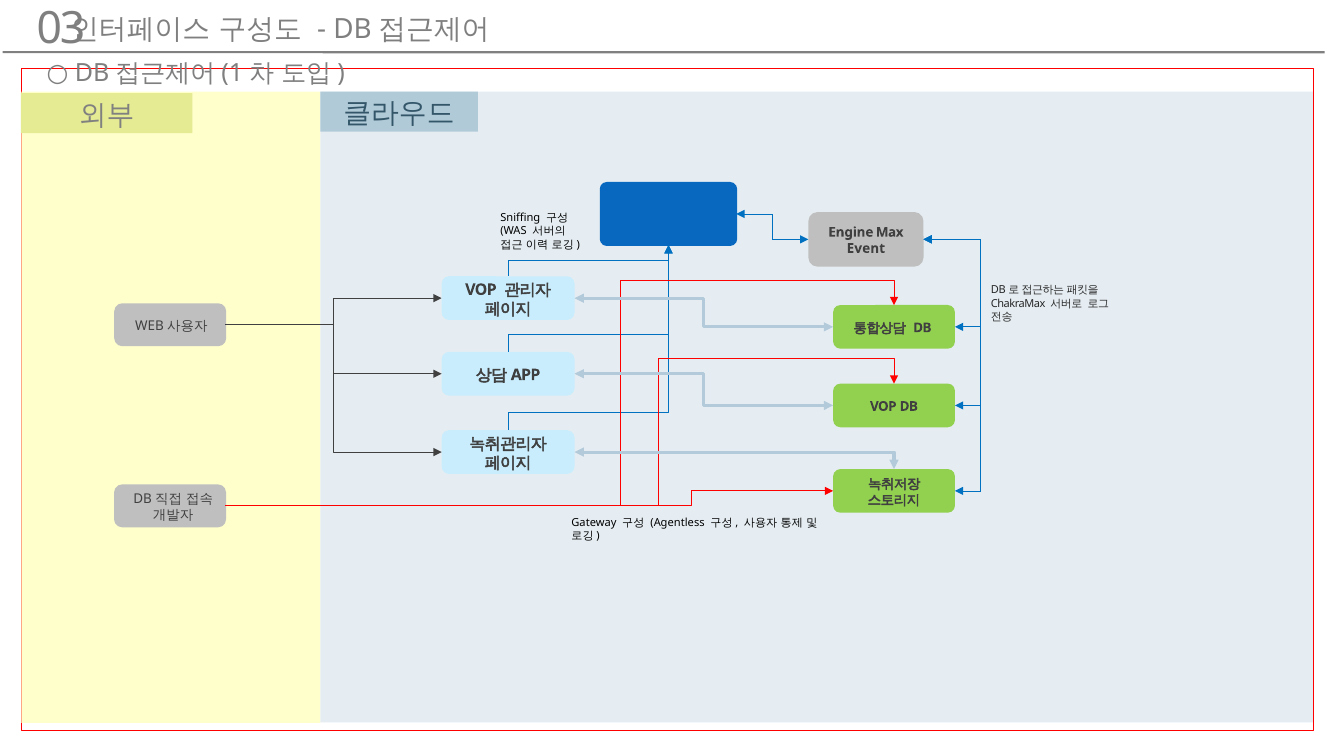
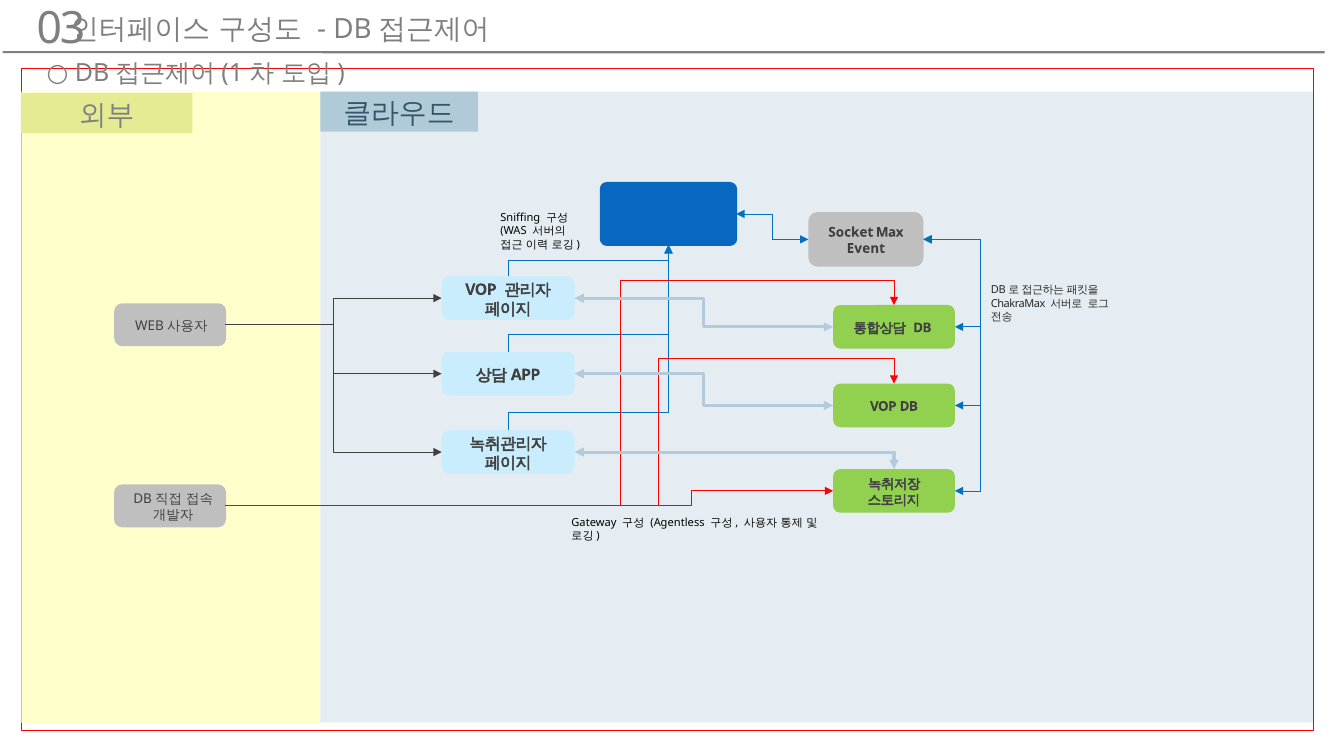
Engine: Engine -> Socket (851, 232)
